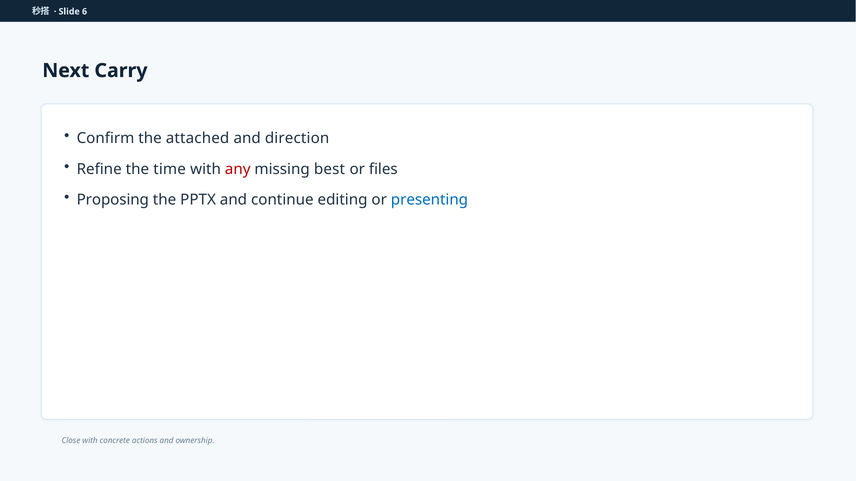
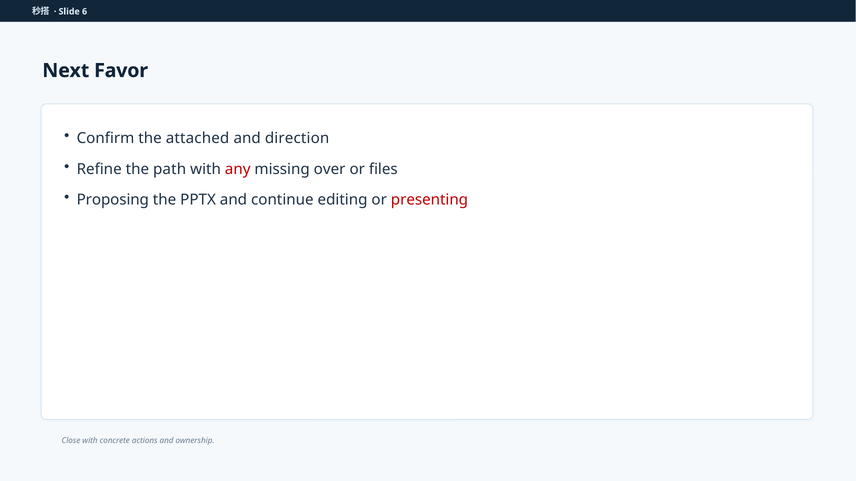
Carry: Carry -> Favor (121, 71)
time: time -> path (170, 169)
best: best -> over (330, 169)
presenting colour: blue -> red (429, 200)
